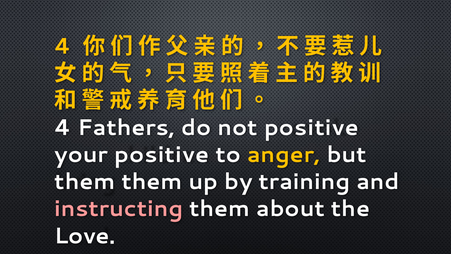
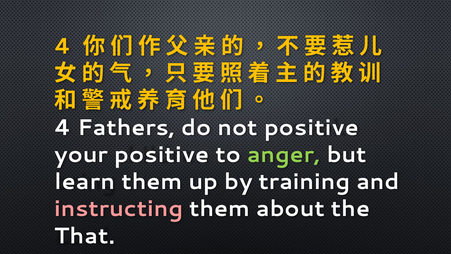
anger colour: yellow -> light green (284, 154)
them: them -> learn (85, 182)
Love: Love -> That (85, 236)
